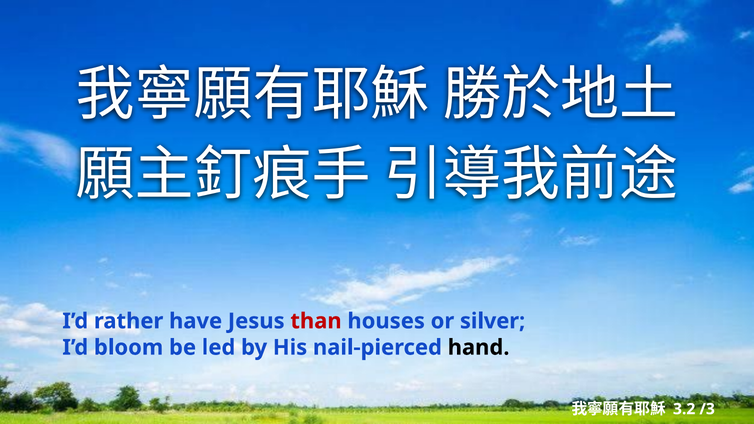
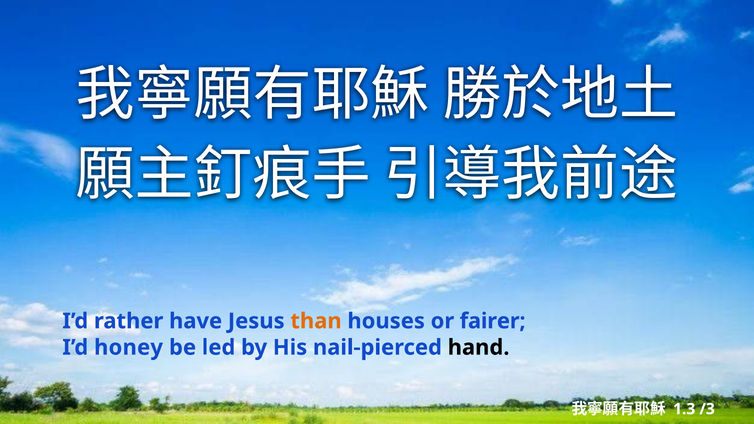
than colour: red -> orange (316, 321)
silver: silver -> fairer (493, 321)
bloom: bloom -> honey (129, 348)
3.2: 3.2 -> 1.3 (684, 409)
